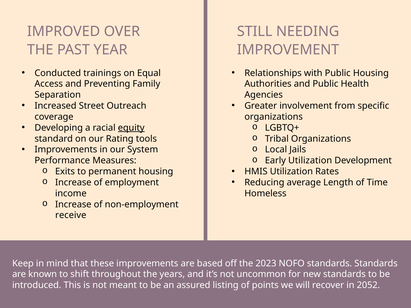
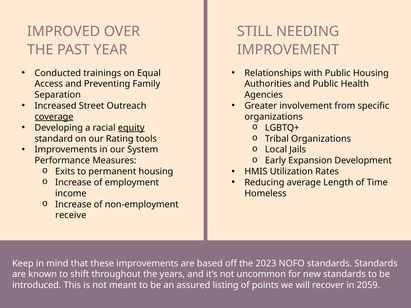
coverage underline: none -> present (54, 117)
Early Utilization: Utilization -> Expansion (310, 161)
2052: 2052 -> 2059 (368, 285)
